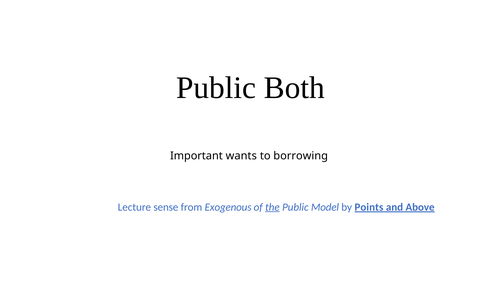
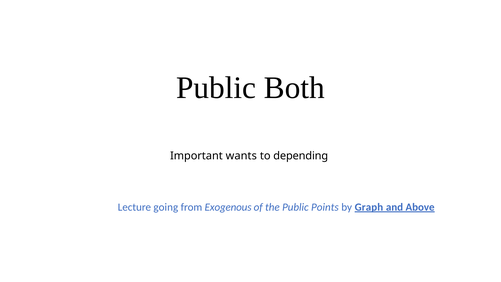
borrowing: borrowing -> depending (301, 156)
sense: sense -> going (166, 207)
the underline: present -> none (272, 207)
Model: Model -> Points (325, 207)
Points: Points -> Graph (369, 207)
